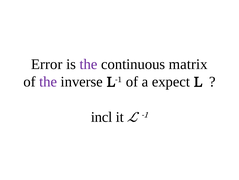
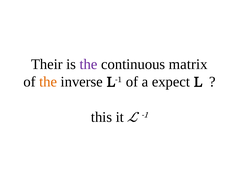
Error: Error -> Their (47, 64)
the colour: purple -> orange (48, 81)
incl: incl -> this (102, 117)
